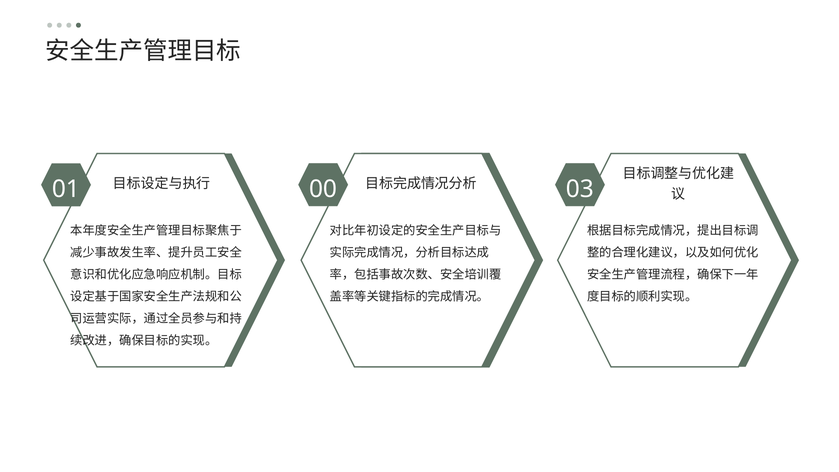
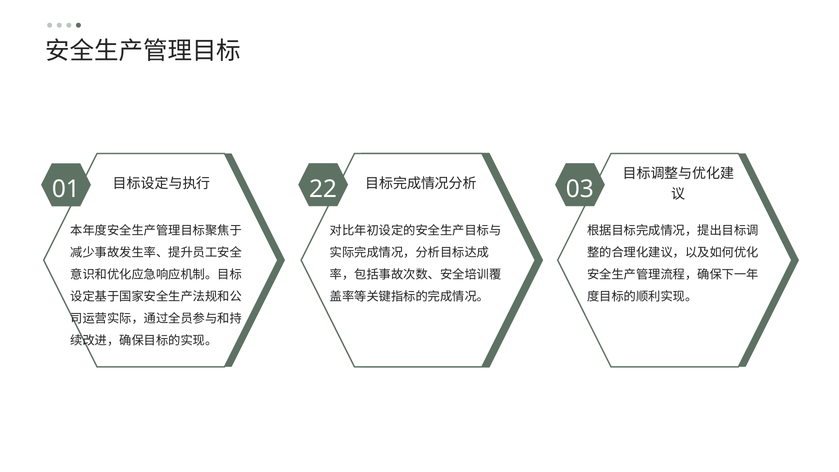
00: 00 -> 22 (323, 189)
